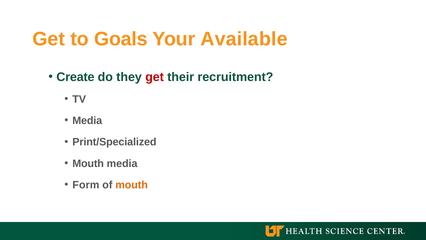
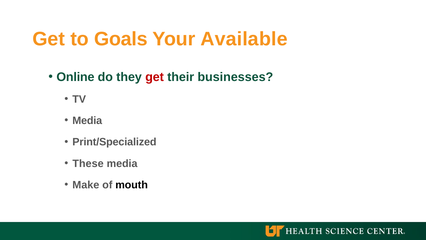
Create: Create -> Online (75, 77)
recruitment: recruitment -> businesses (235, 77)
Mouth: Mouth -> These (88, 163)
Form: Form -> Make (86, 185)
mouth colour: orange -> black (132, 185)
